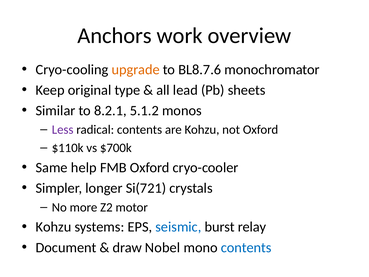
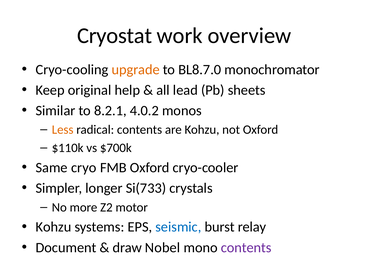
Anchors: Anchors -> Cryostat (115, 36)
BL8.7.6: BL8.7.6 -> BL8.7.0 (200, 69)
type: type -> help (127, 90)
5.1.2: 5.1.2 -> 4.0.2 (144, 111)
Less colour: purple -> orange (63, 130)
help: help -> cryo (84, 168)
Si(721: Si(721 -> Si(733 (146, 188)
contents colour: blue -> purple (246, 247)
